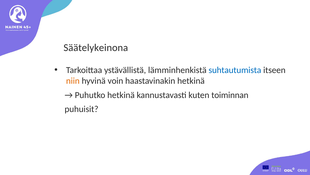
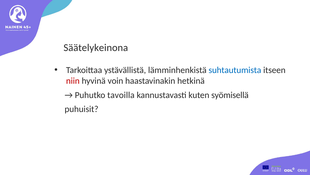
niin colour: orange -> red (73, 81)
Puhutko hetkinä: hetkinä -> tavoilla (121, 95)
toiminnan: toiminnan -> syömisellä (230, 95)
